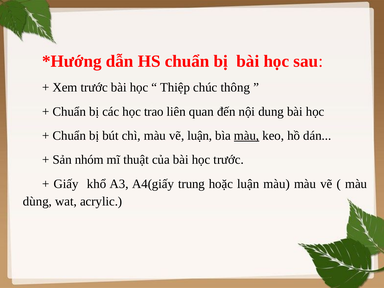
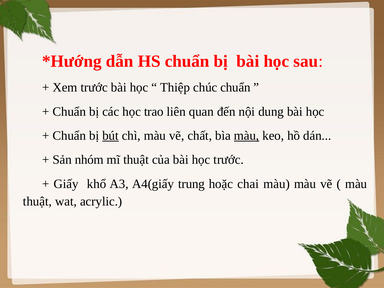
chúc thông: thông -> chuẩn (235, 88)
bút underline: none -> present (110, 136)
vẽ luận: luận -> chất (200, 136)
hoặc luận: luận -> chai (248, 184)
dùng: dùng -> thuật (37, 201)
